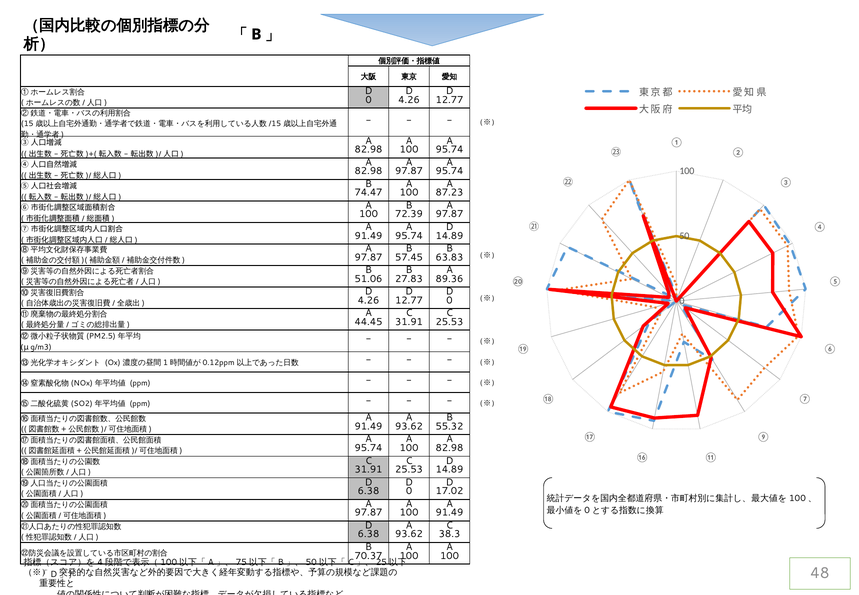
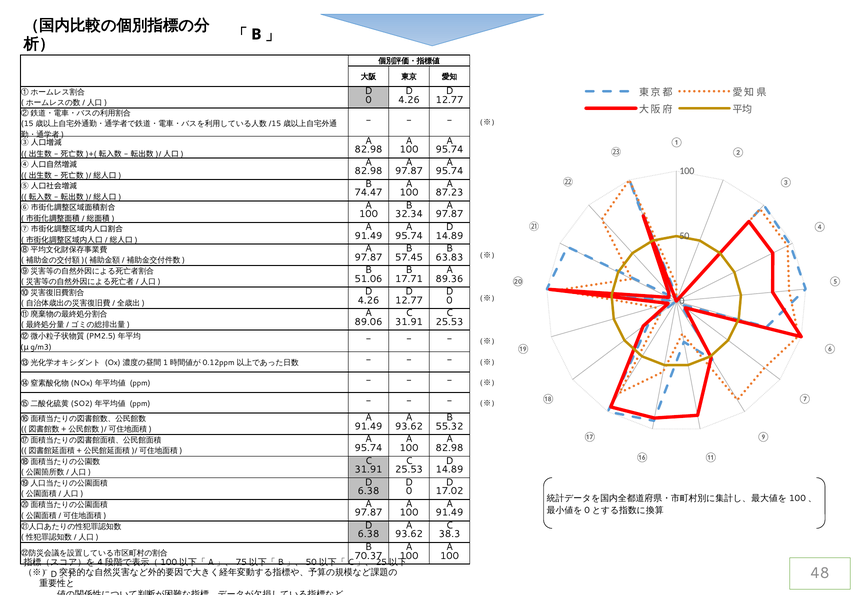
72.39: 72.39 -> 32.34 (409, 214)
27.83: 27.83 -> 17.71 (409, 279)
44.45: 44.45 -> 89.06 (368, 322)
